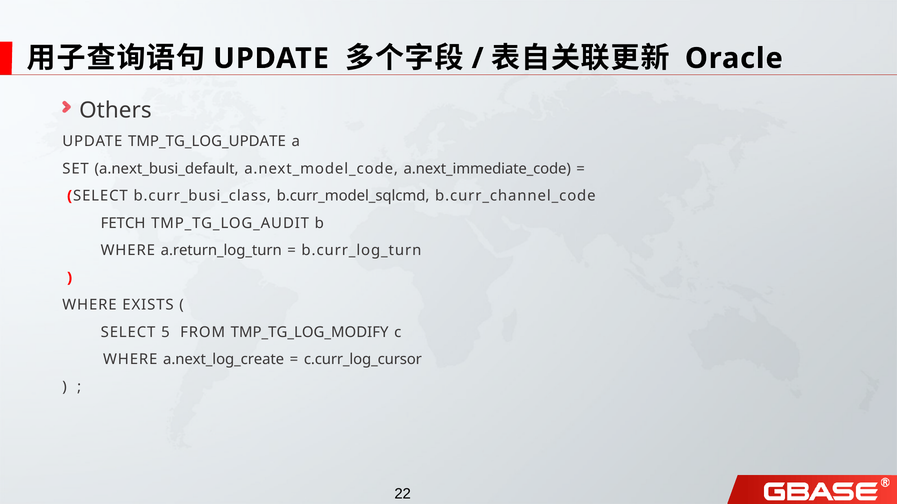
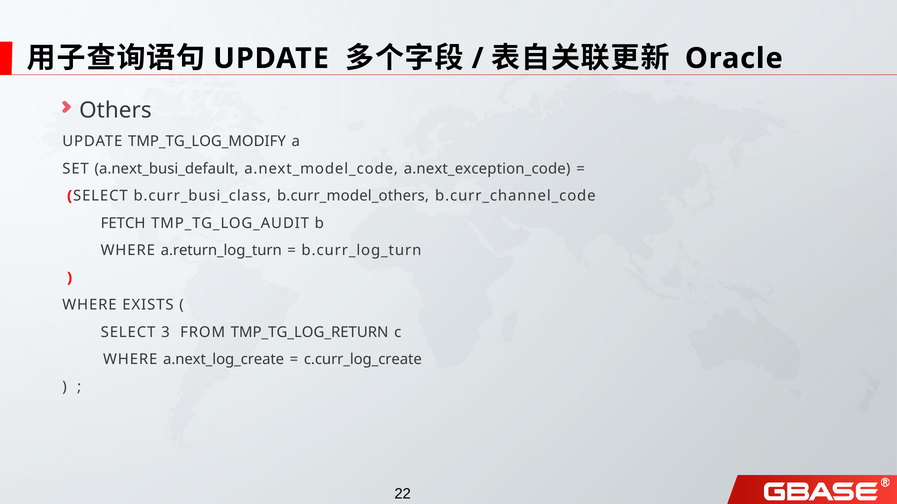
TMP_TG_LOG_UPDATE: TMP_TG_LOG_UPDATE -> TMP_TG_LOG_MODIFY (207, 141)
a.next_immediate_code: a.next_immediate_code -> a.next_exception_code (487, 169)
b.curr_model_sqlcmd: b.curr_model_sqlcmd -> b.curr_model_others (353, 196)
5: 5 -> 3 (165, 332)
TMP_TG_LOG_MODIFY: TMP_TG_LOG_MODIFY -> TMP_TG_LOG_RETURN (310, 332)
c.curr_log_cursor: c.curr_log_cursor -> c.curr_log_create (363, 360)
